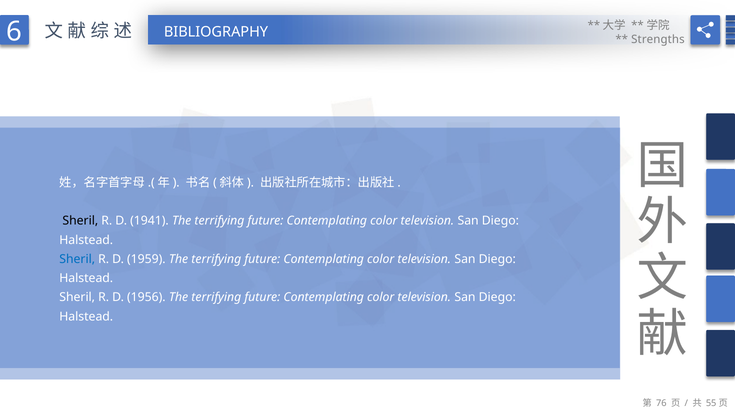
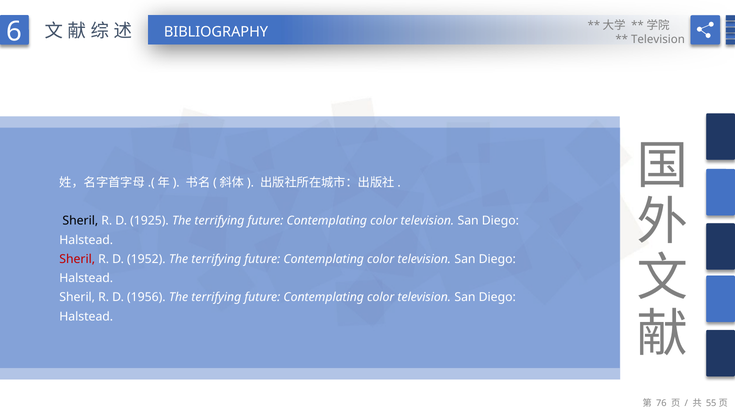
Strengths: Strengths -> Television (658, 39)
1941: 1941 -> 1925 (149, 221)
Sheril colour: blue -> red (77, 259)
1959: 1959 -> 1952 (146, 259)
